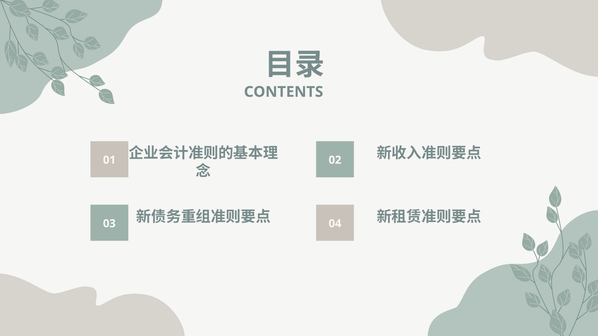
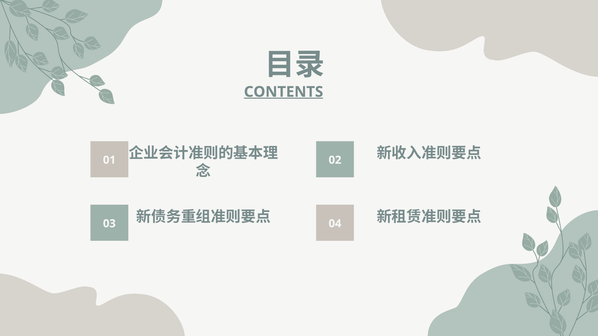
CONTENTS underline: none -> present (284, 92)
